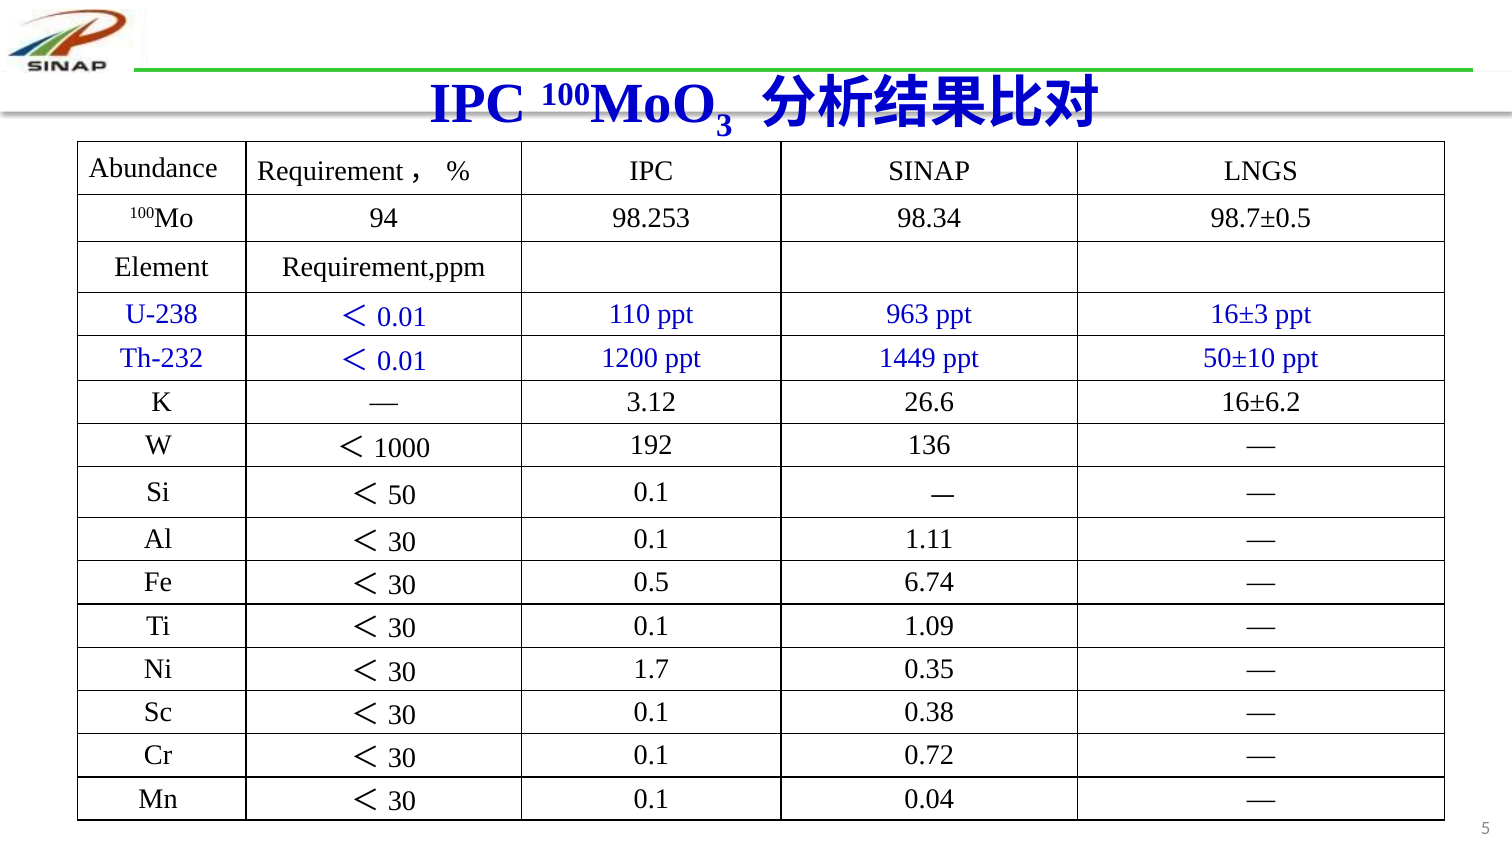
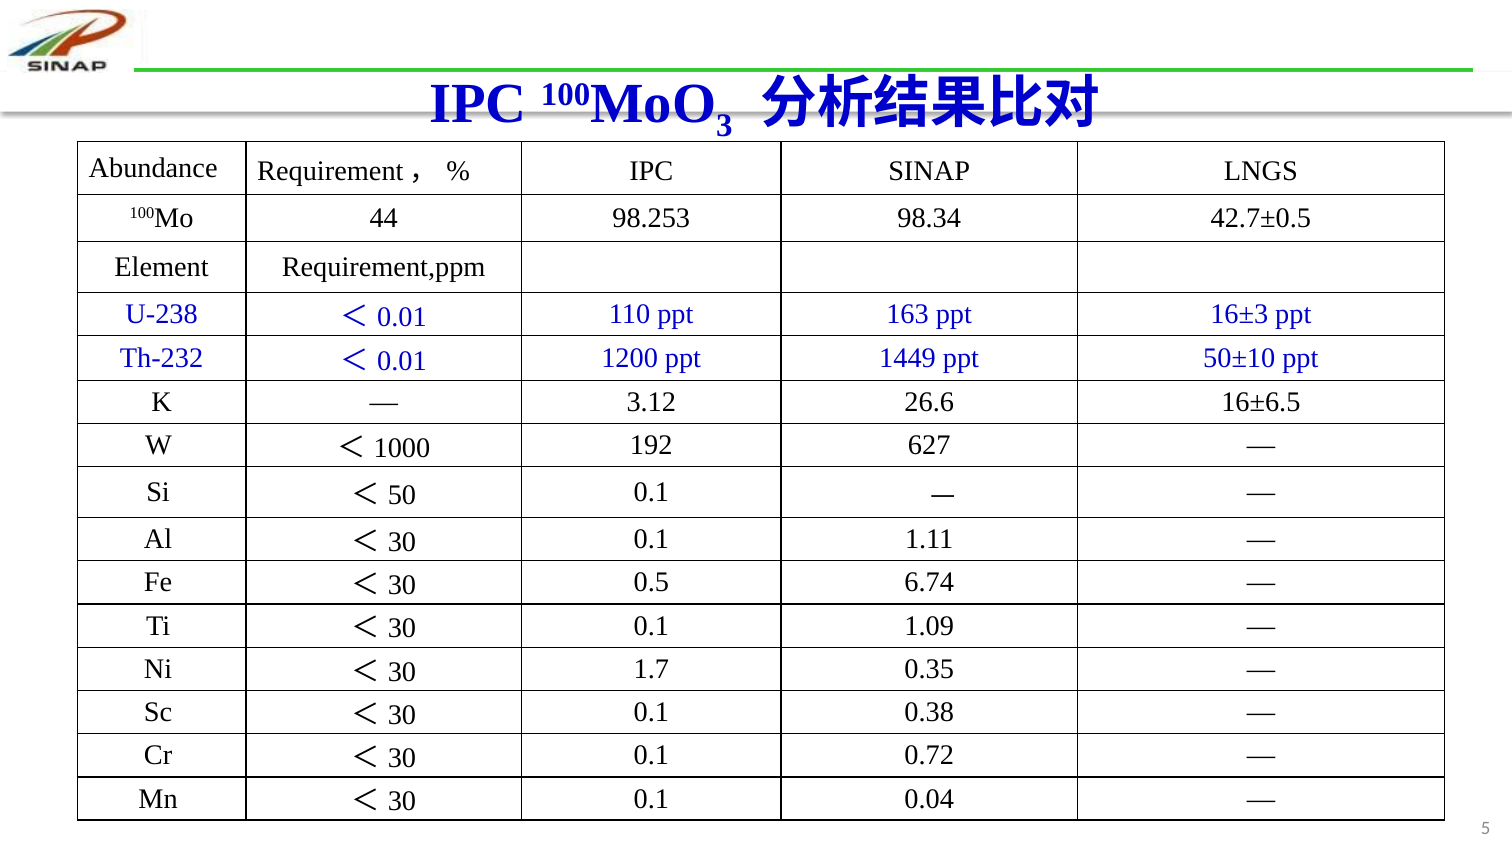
94: 94 -> 44 (384, 218)
98.7±0.5: 98.7±0.5 -> 42.7±0.5 (1261, 218)
963: 963 -> 163 (908, 314)
16±6.2: 16±6.2 -> 16±6.5 (1261, 402)
136: 136 -> 627 (929, 446)
